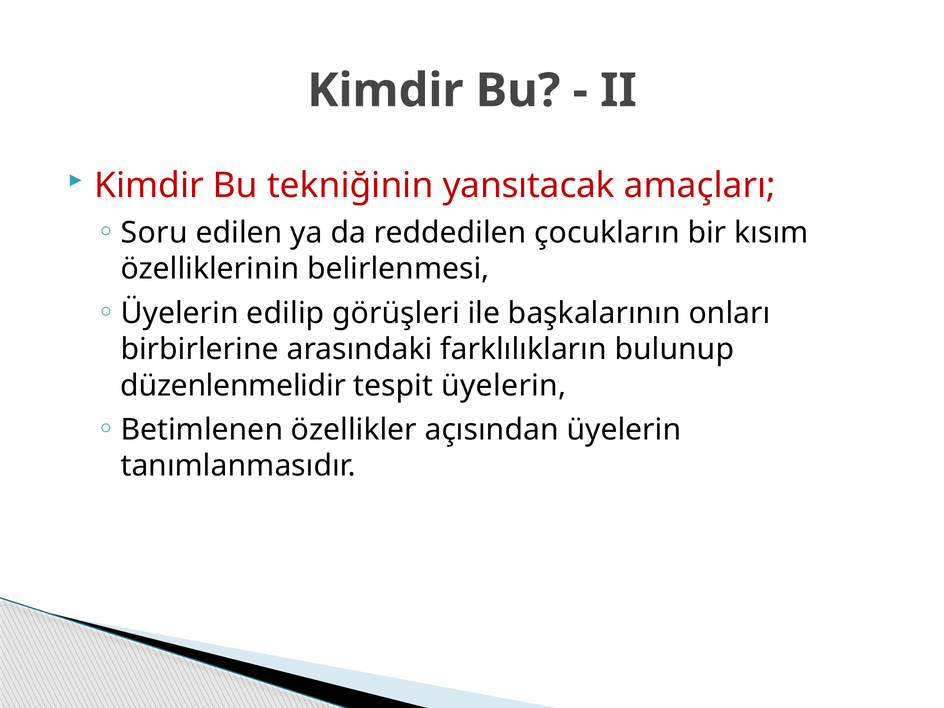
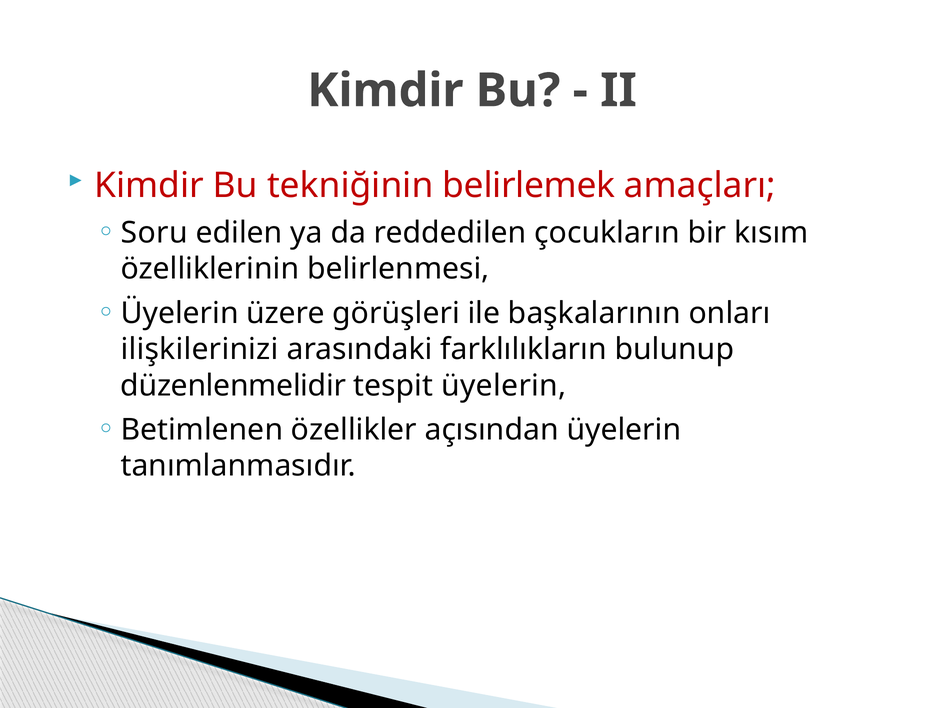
yansıtacak: yansıtacak -> belirlemek (529, 186)
edilip: edilip -> üzere (286, 313)
birbirlerine: birbirlerine -> ilişkilerinizi (200, 349)
